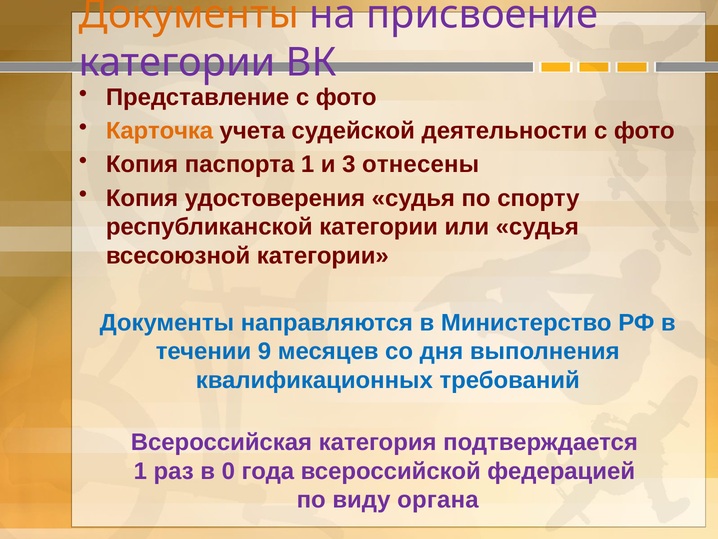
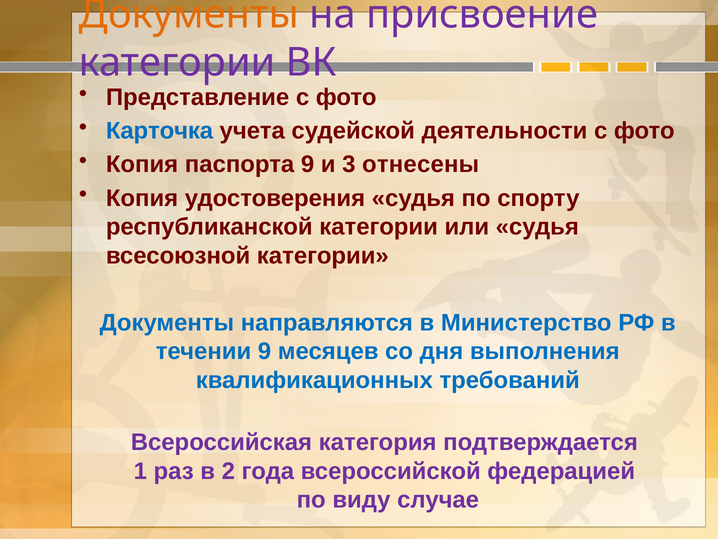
Карточка colour: orange -> blue (159, 131)
паспорта 1: 1 -> 9 (308, 164)
0: 0 -> 2 (228, 471)
органа: органа -> случае (438, 499)
